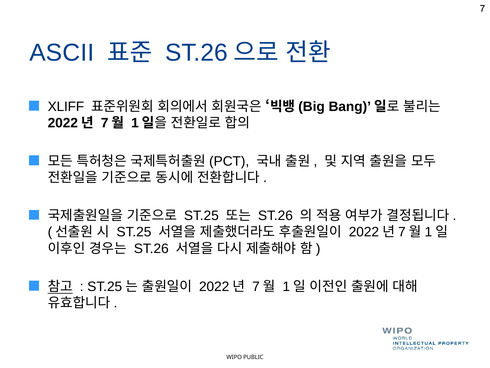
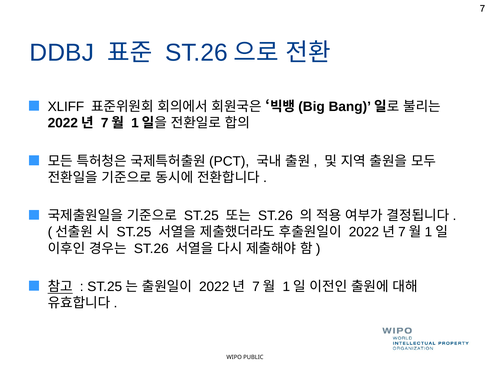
ASCII: ASCII -> DDBJ (62, 53)
